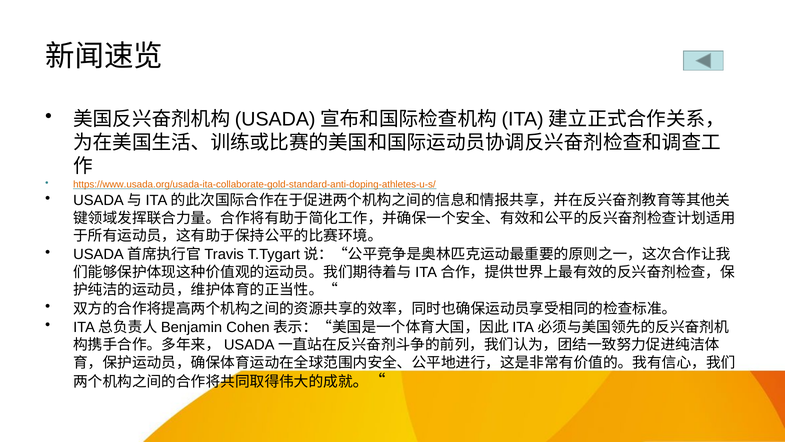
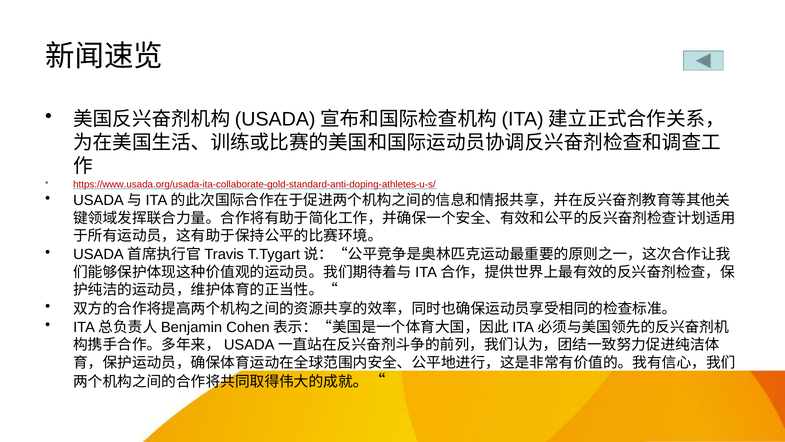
https://www.usada.org/usada-ita-collaborate-gold-standard-anti-doping-athletes-u-s/ colour: orange -> red (254, 184)
